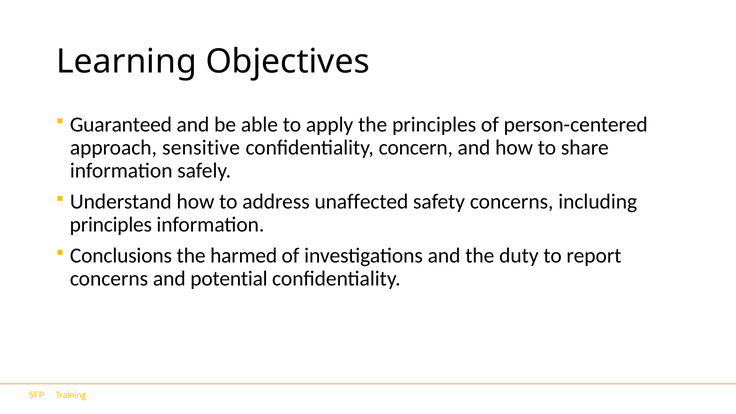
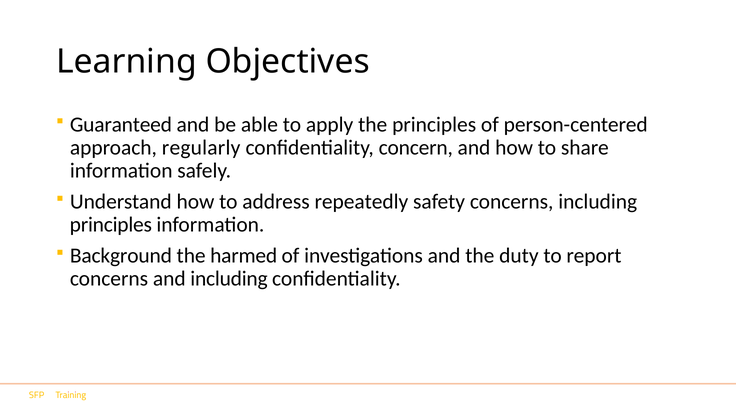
sensitive: sensitive -> regularly (201, 148)
unaffected: unaffected -> repeatedly (361, 202)
Conclusions: Conclusions -> Background (121, 256)
and potential: potential -> including (229, 279)
